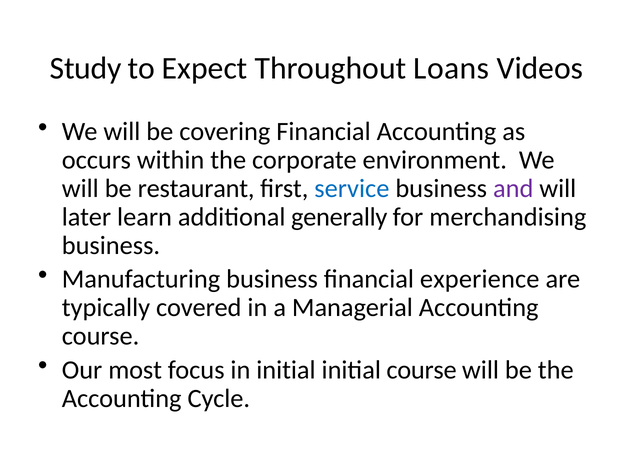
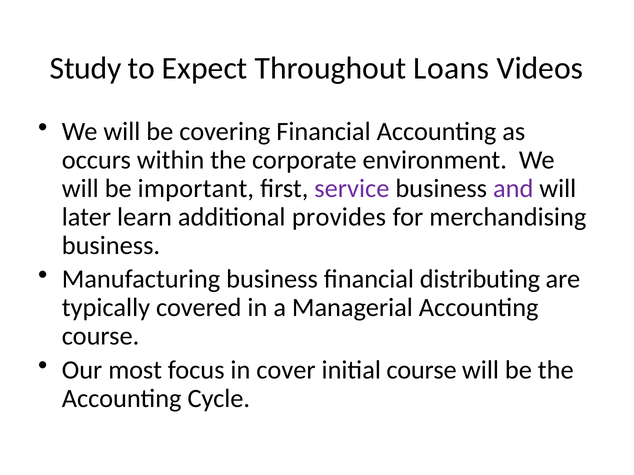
restaurant: restaurant -> important (196, 189)
service colour: blue -> purple (352, 189)
generally: generally -> provides (339, 217)
experience: experience -> distributing (480, 280)
in initial: initial -> cover (286, 370)
